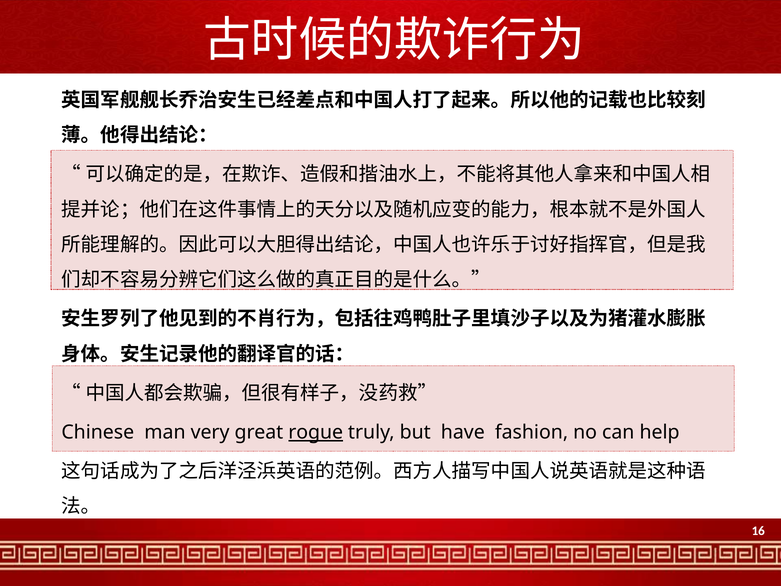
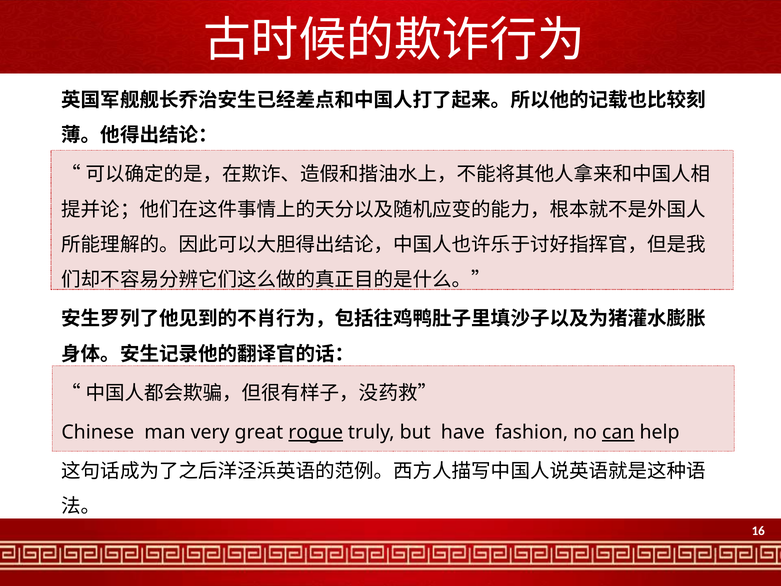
can underline: none -> present (618, 432)
